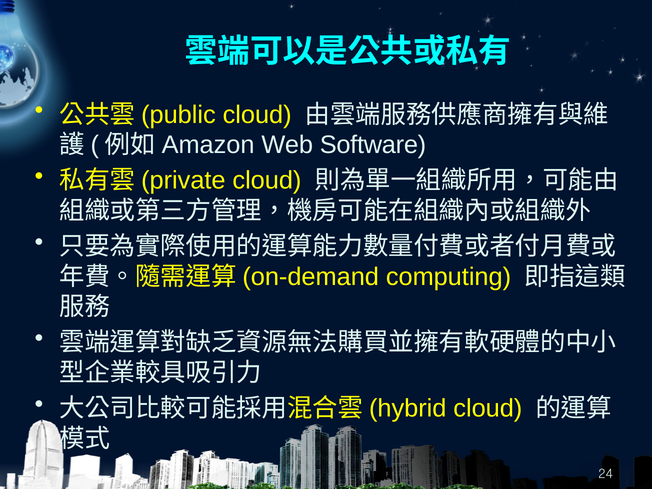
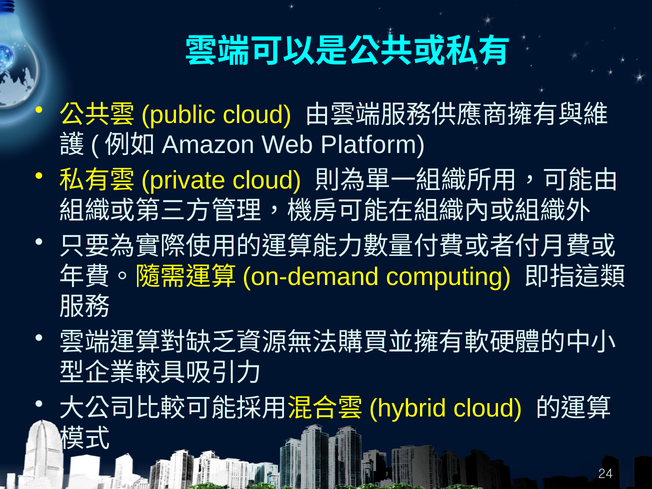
Software: Software -> Platform (373, 145)
